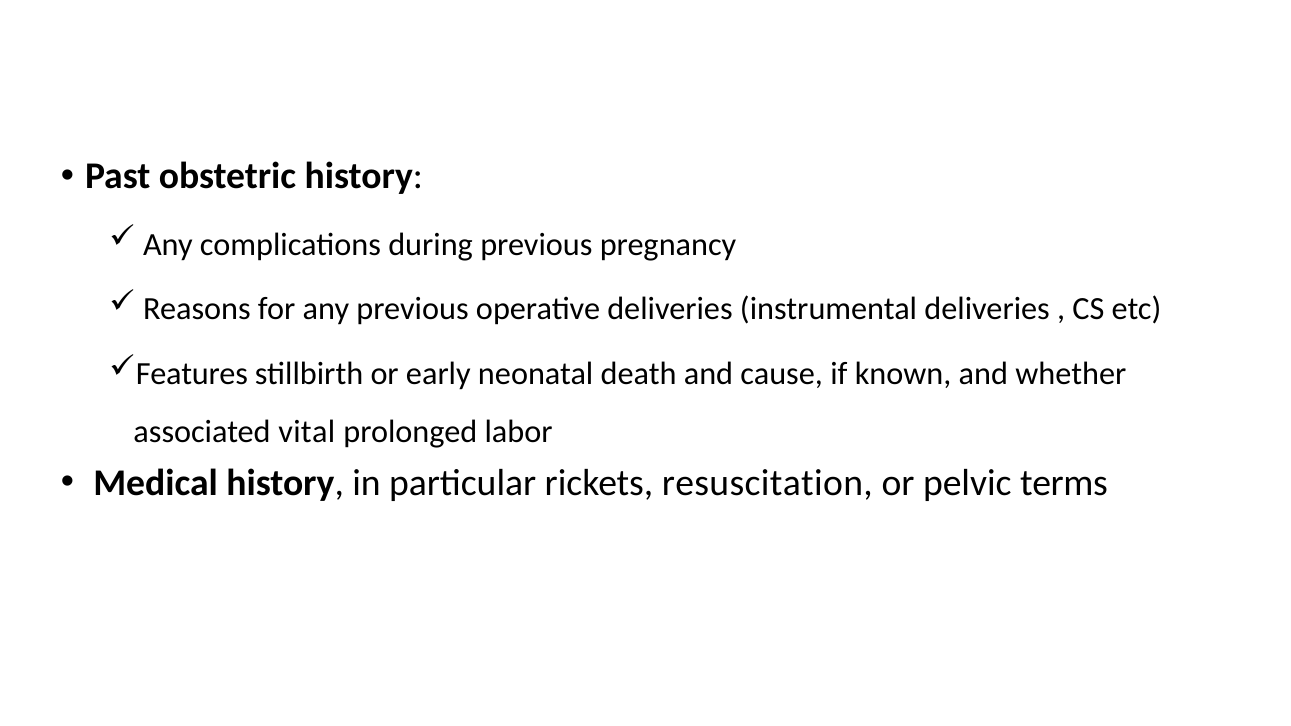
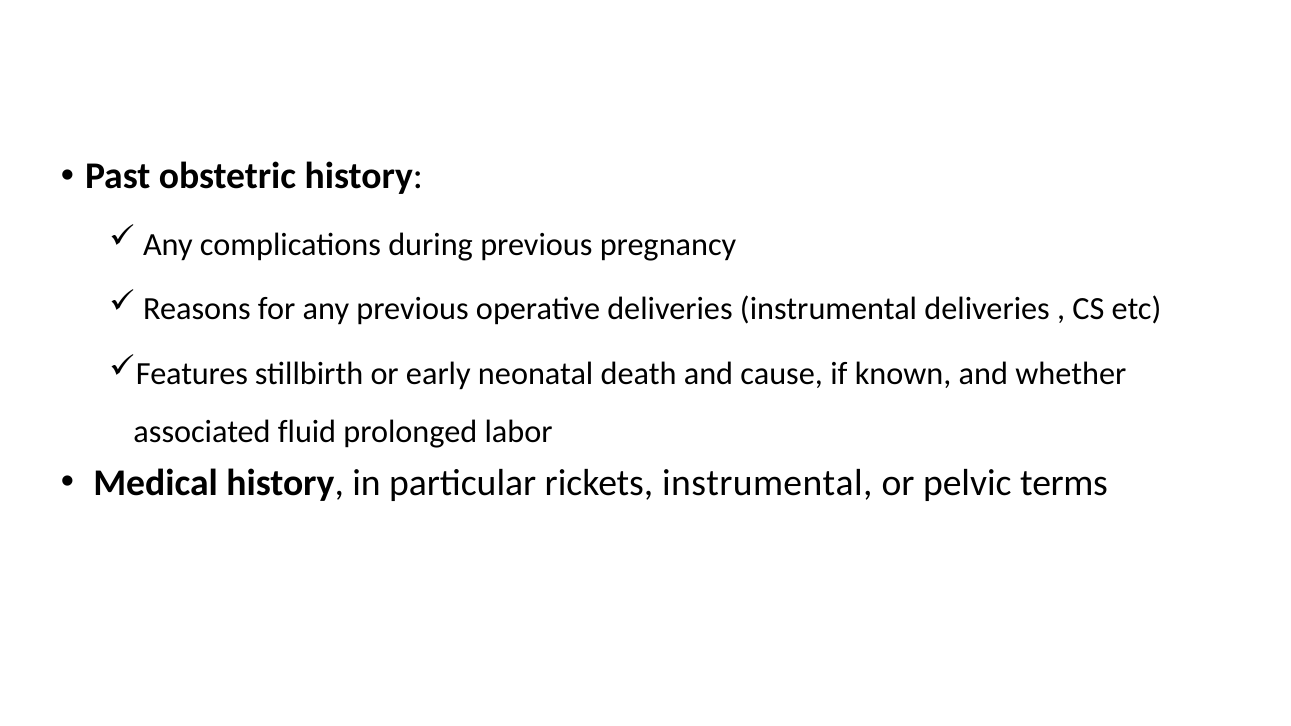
vital: vital -> fluid (307, 432)
rickets resuscitation: resuscitation -> instrumental (767, 483)
